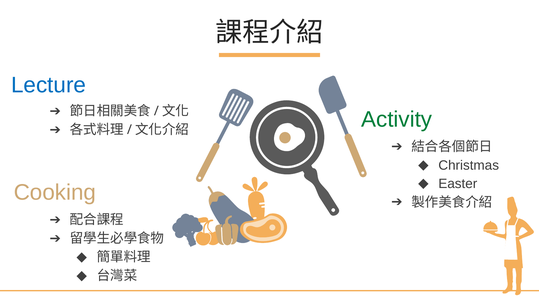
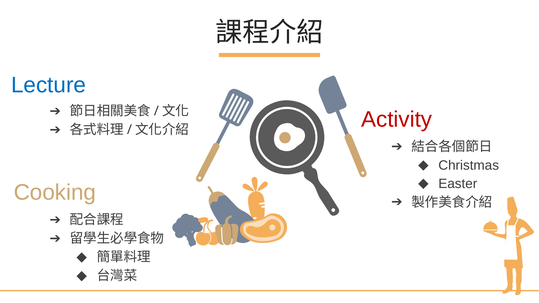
Activity colour: green -> red (397, 119)
